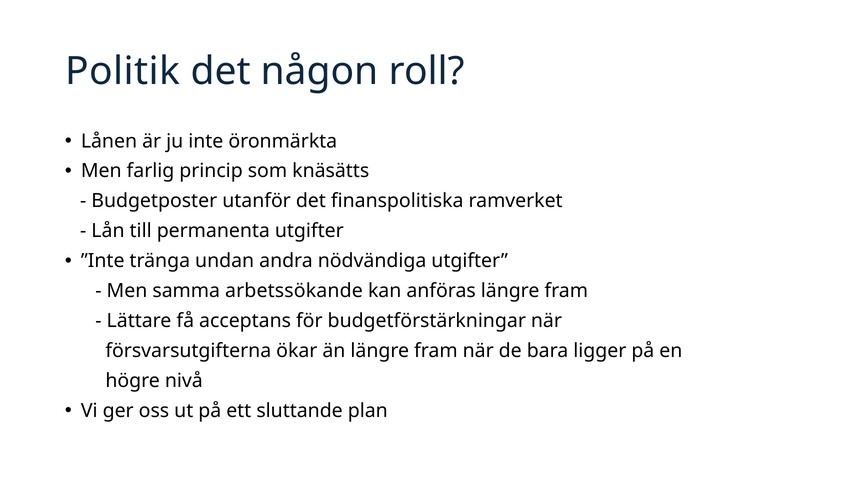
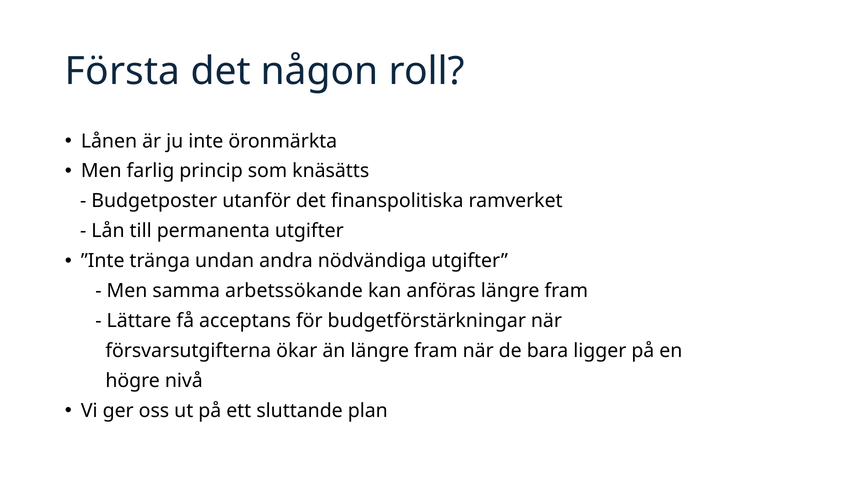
Politik: Politik -> Första (123, 72)
